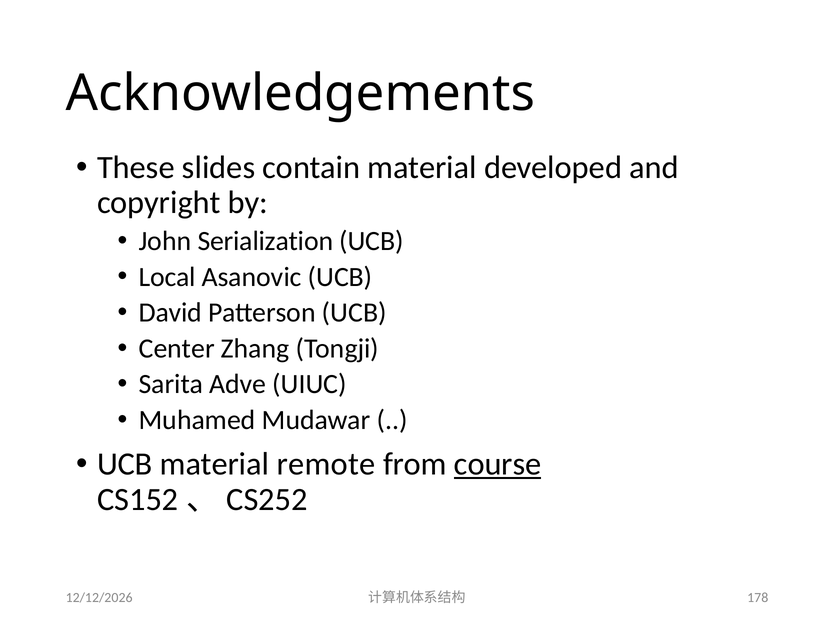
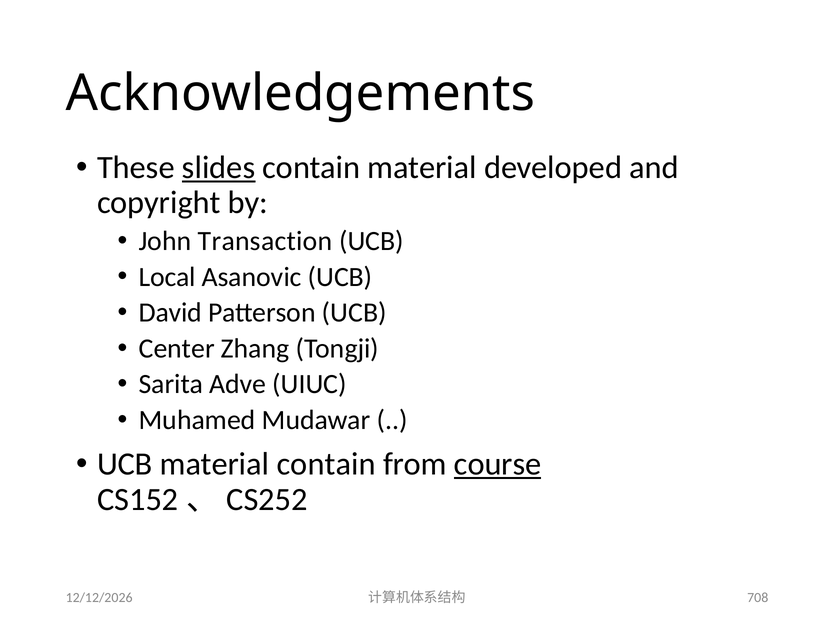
slides underline: none -> present (219, 167)
Serialization: Serialization -> Transaction (265, 241)
material remote: remote -> contain (326, 464)
178: 178 -> 708 (758, 597)
